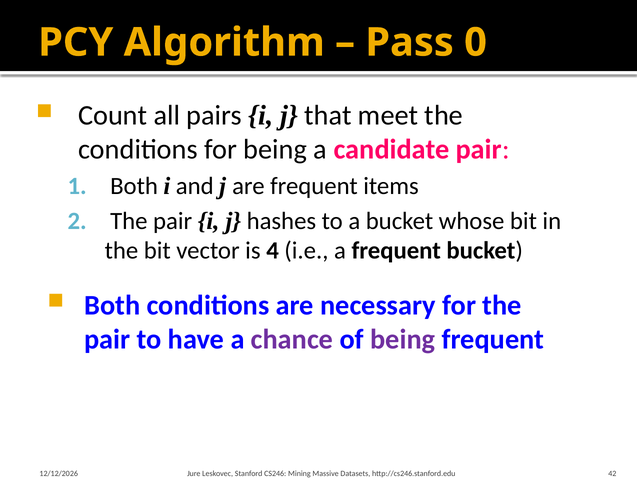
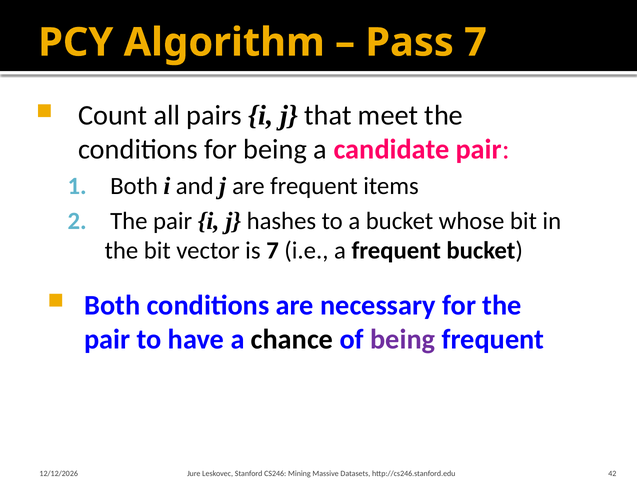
Pass 0: 0 -> 7 (476, 42)
is 4: 4 -> 7 (273, 251)
chance colour: purple -> black (292, 339)
